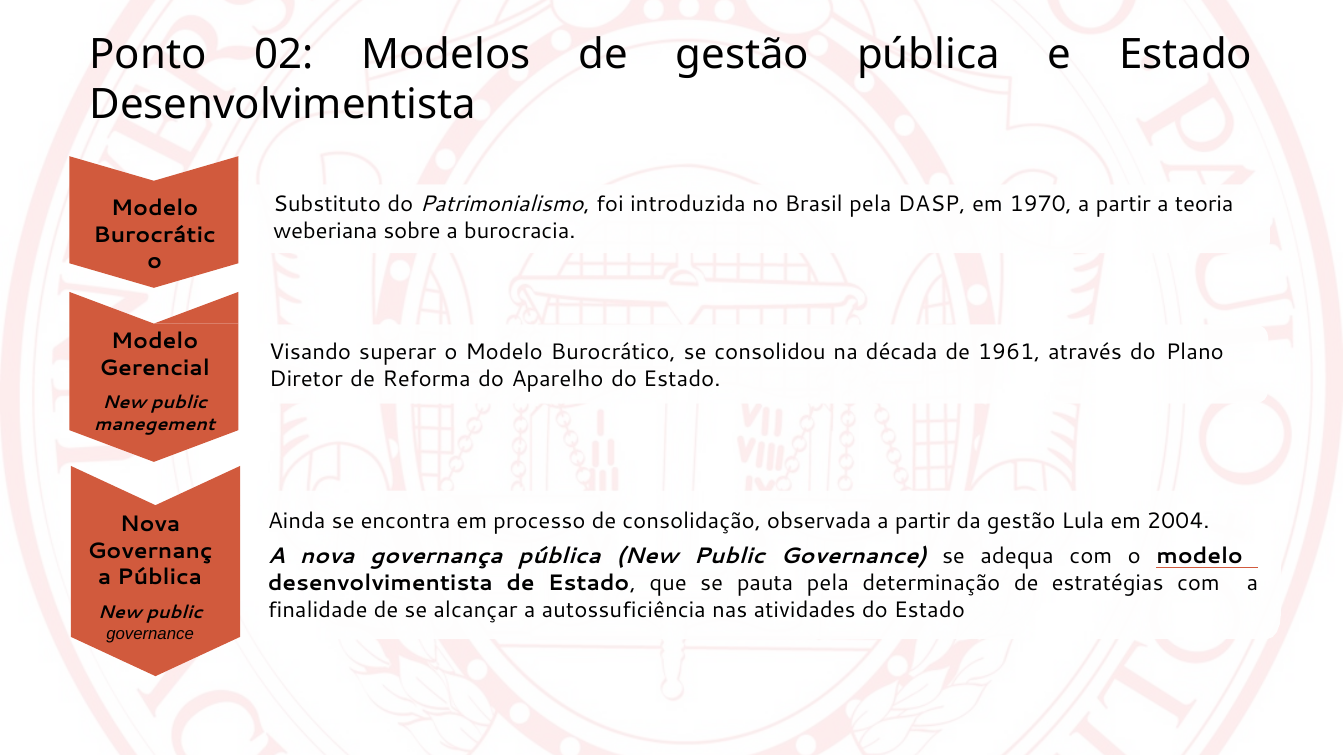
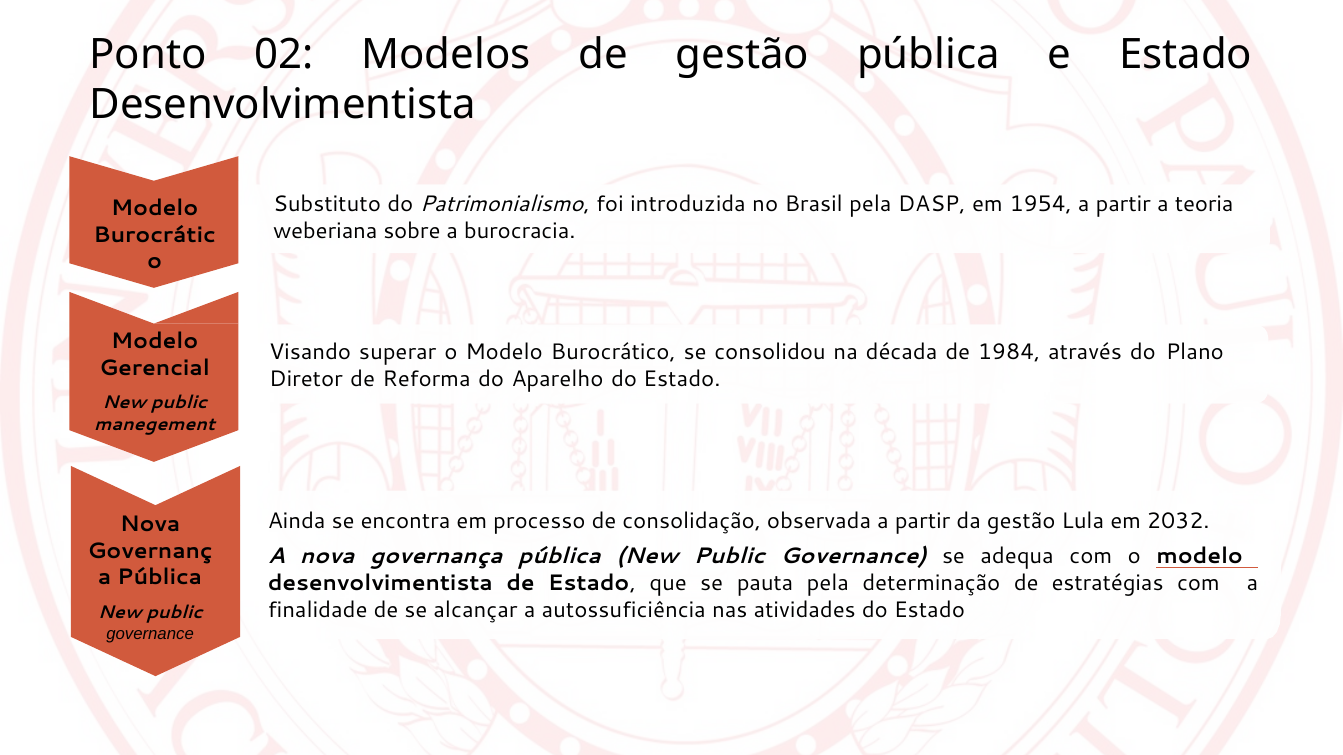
1970: 1970 -> 1954 (1041, 205)
1961: 1961 -> 1984 (1009, 353)
2004: 2004 -> 2032 (1178, 522)
